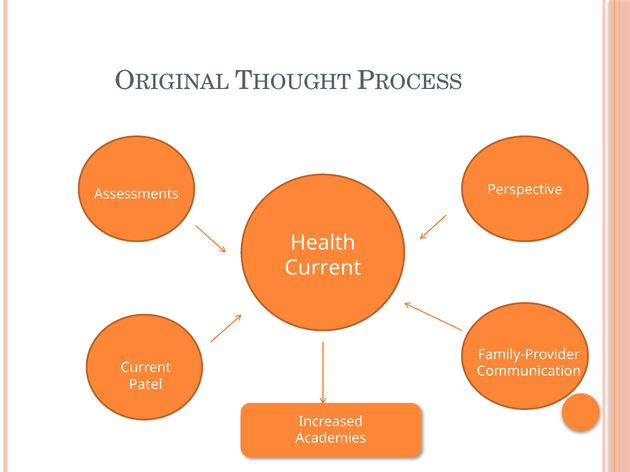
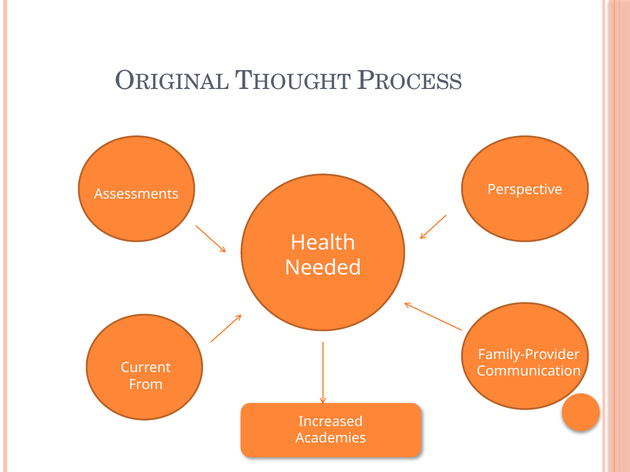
Current: Current -> Needed (323, 268)
Patel: Patel -> From (146, 385)
